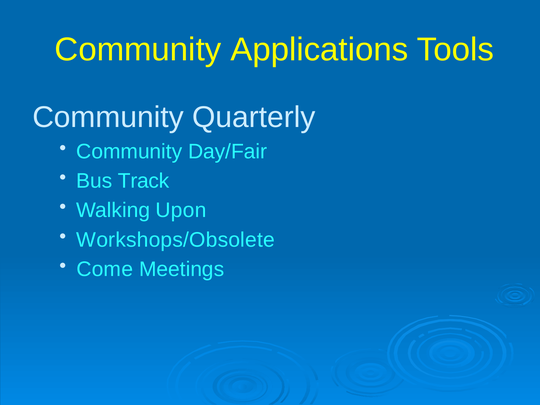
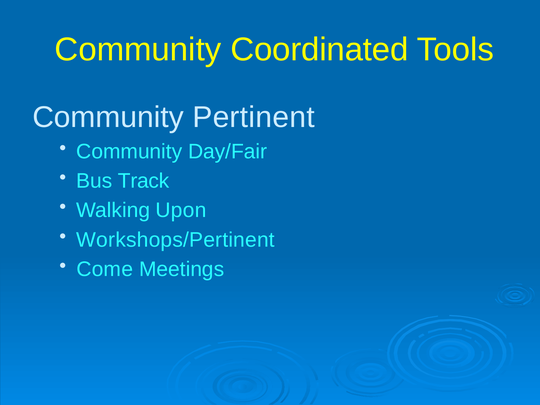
Applications: Applications -> Coordinated (319, 49)
Quarterly: Quarterly -> Pertinent (254, 117)
Workshops/Obsolete: Workshops/Obsolete -> Workshops/Pertinent (176, 240)
